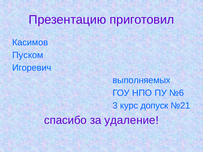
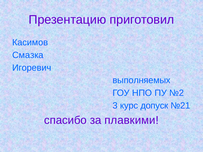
Пуском: Пуском -> Смазка (28, 55)
№6: №6 -> №2 (177, 93)
удаление: удаление -> плавкими (132, 120)
